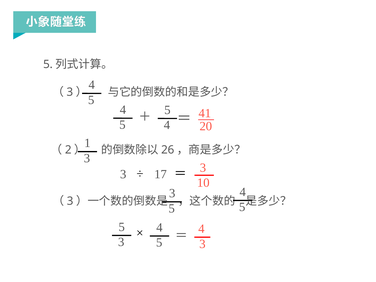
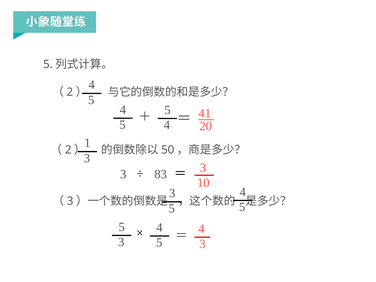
3: 3 -> 2 (70, 92)
26: 26 -> 50 (168, 150)
17: 17 -> 83 (161, 174)
